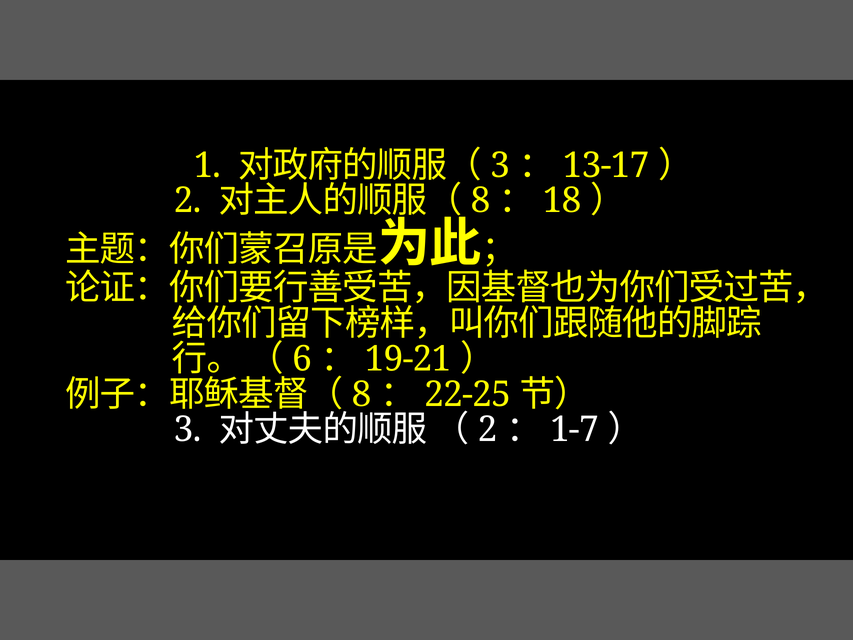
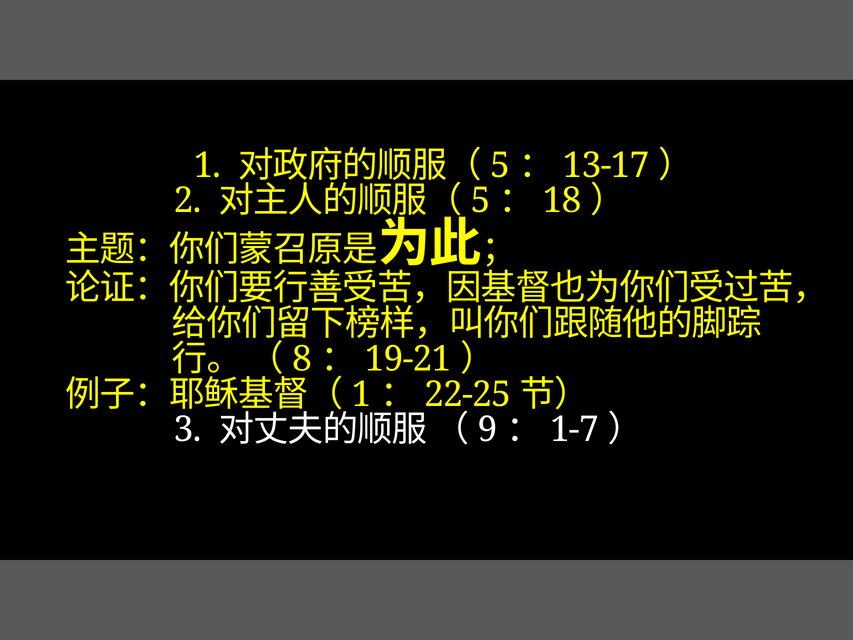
3: 3 -> 5 (500, 165)
8: 8 -> 5 (481, 201)
6: 6 -> 8 (302, 359)
8: 8 -> 1 (362, 394)
2: 2 -> 9 (488, 430)
